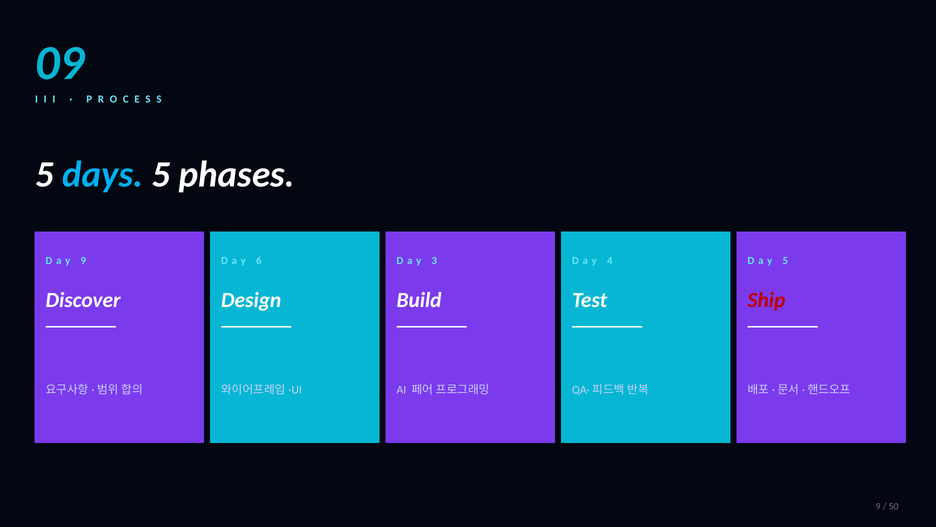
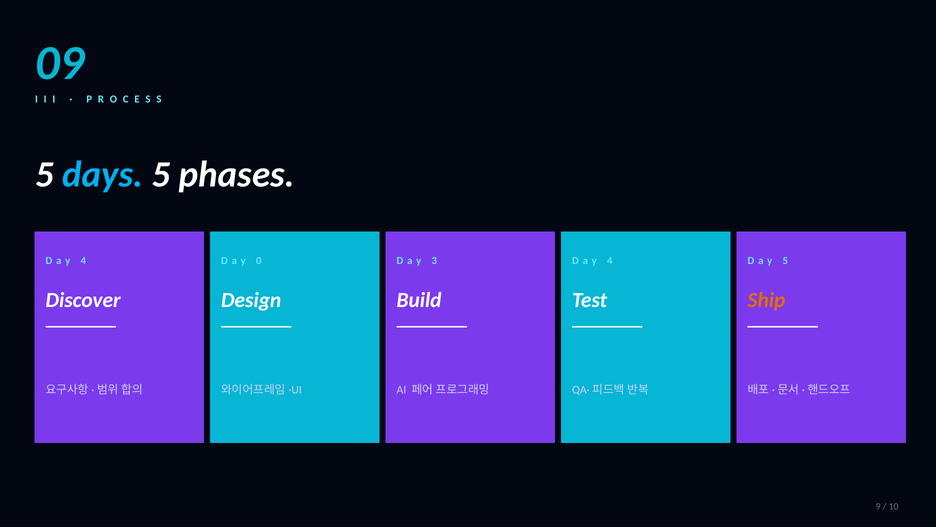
9: 9 -> 4 (83, 260)
6: 6 -> 0 (259, 260)
Ship colour: red -> orange (766, 300)
50: 50 -> 10 (894, 506)
